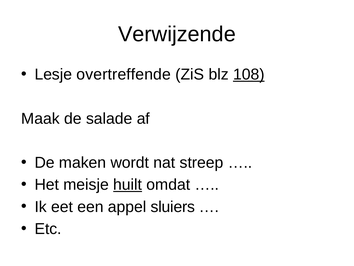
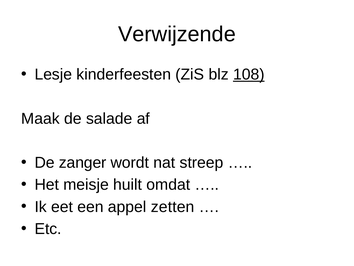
overtreffende: overtreffende -> kinderfeesten (124, 74)
maken: maken -> zanger (83, 162)
huilt underline: present -> none (128, 184)
sluiers: sluiers -> zetten (173, 206)
